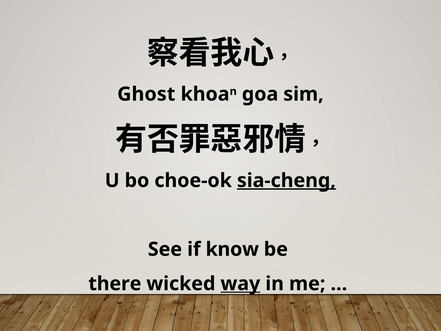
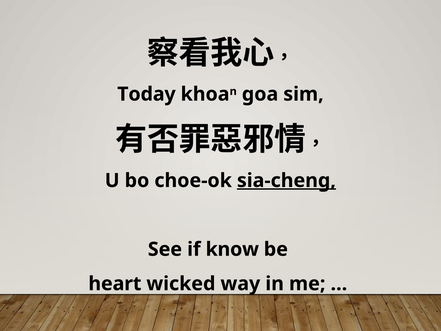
Ghost: Ghost -> Today (146, 94)
there: there -> heart (115, 283)
way underline: present -> none (240, 283)
